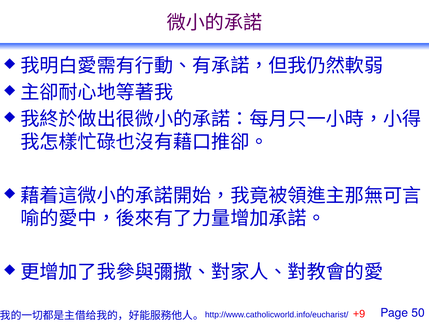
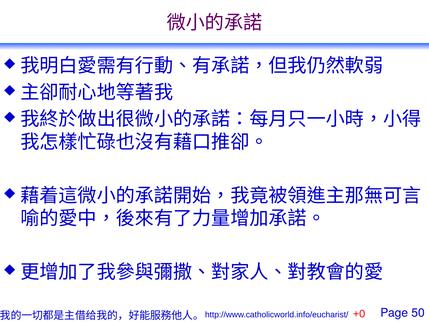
+9: +9 -> +0 (359, 314)
